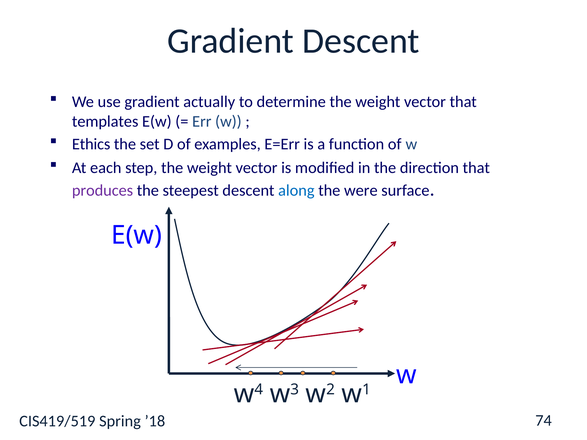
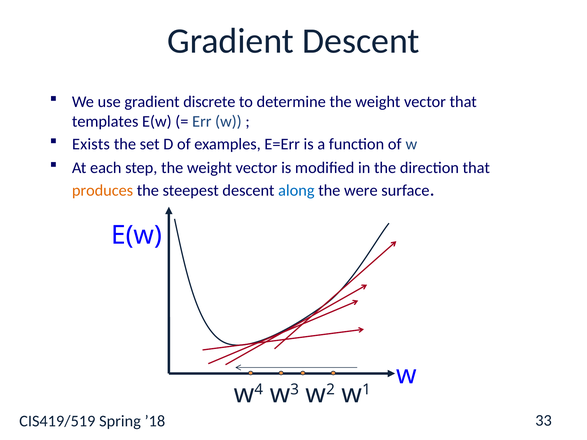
actually: actually -> discrete (209, 102)
Ethics: Ethics -> Exists (91, 144)
produces colour: purple -> orange (103, 191)
74: 74 -> 33 (544, 421)
